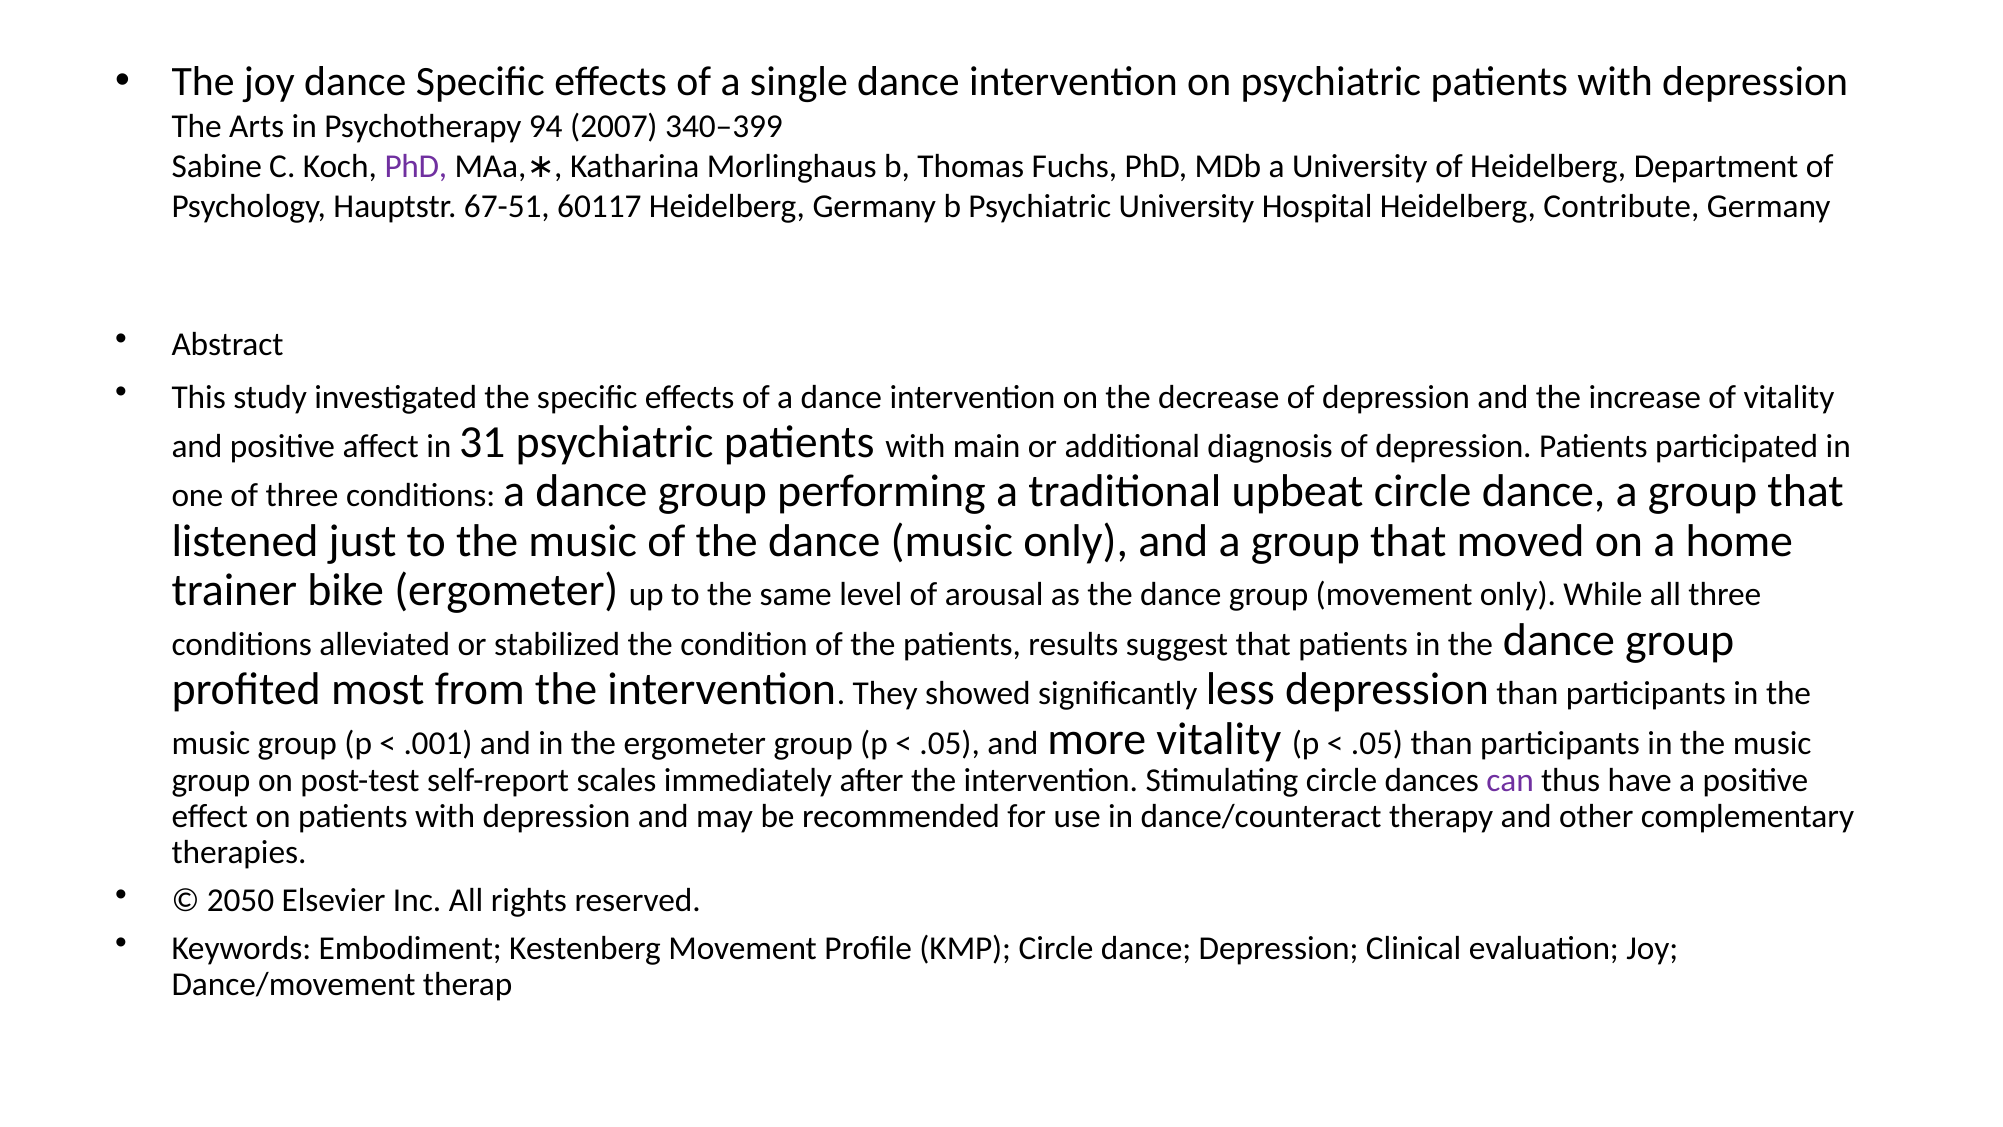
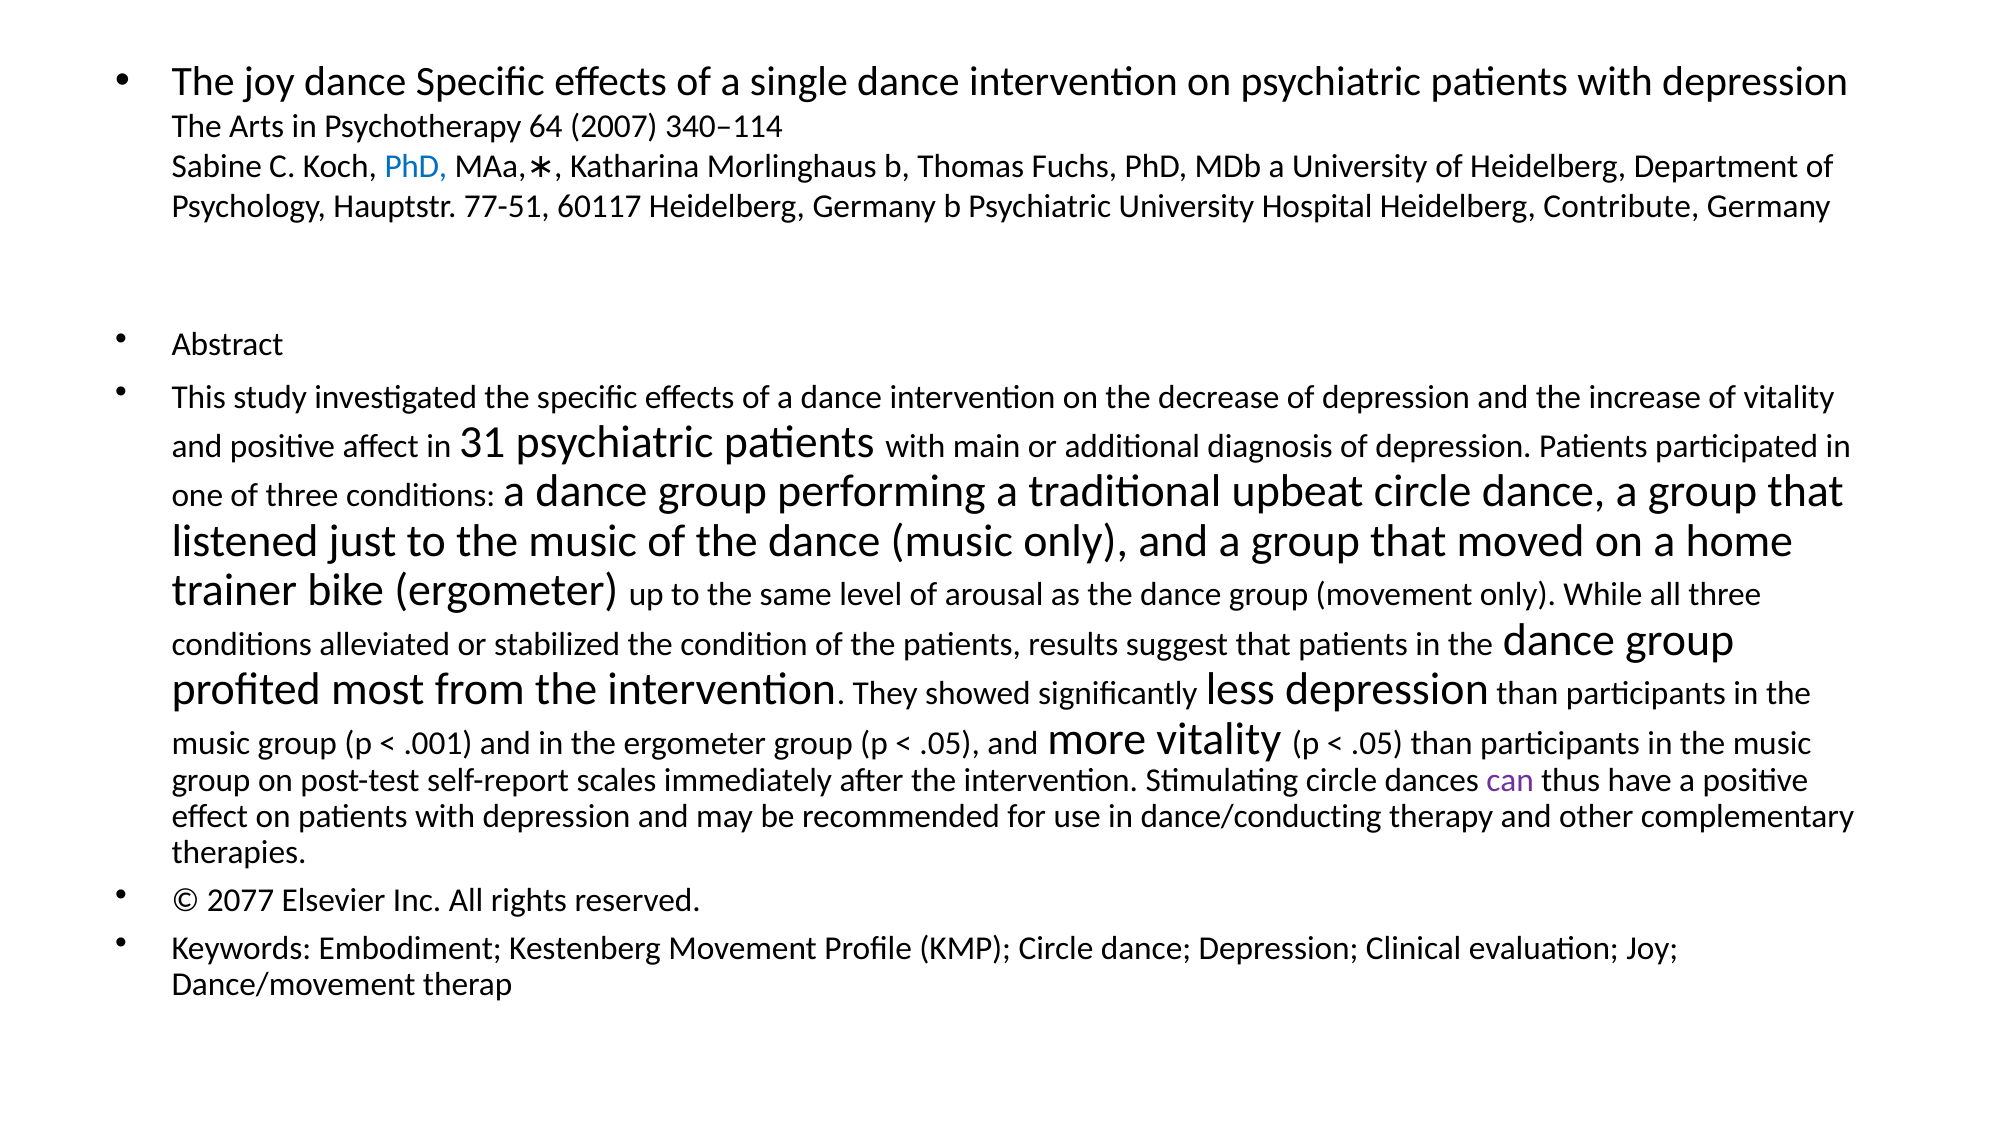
94: 94 -> 64 (546, 126)
340–399: 340–399 -> 340–114 (724, 126)
PhD colour: purple -> blue (416, 166)
67-51: 67-51 -> 77-51 (507, 206)
dance/counteract: dance/counteract -> dance/conducting (1261, 816)
2050: 2050 -> 2077 (240, 900)
